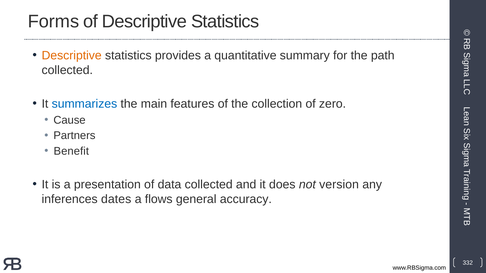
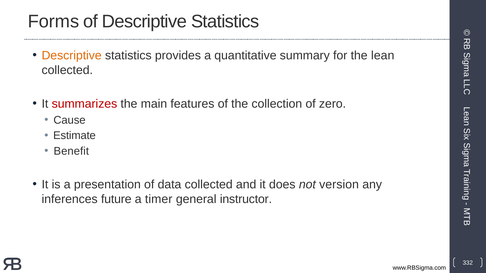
path: path -> lean (383, 56)
summarizes colour: blue -> red (84, 104)
Partners: Partners -> Estimate (75, 136)
dates: dates -> future (116, 199)
flows: flows -> timer (159, 199)
accuracy: accuracy -> instructor (246, 199)
